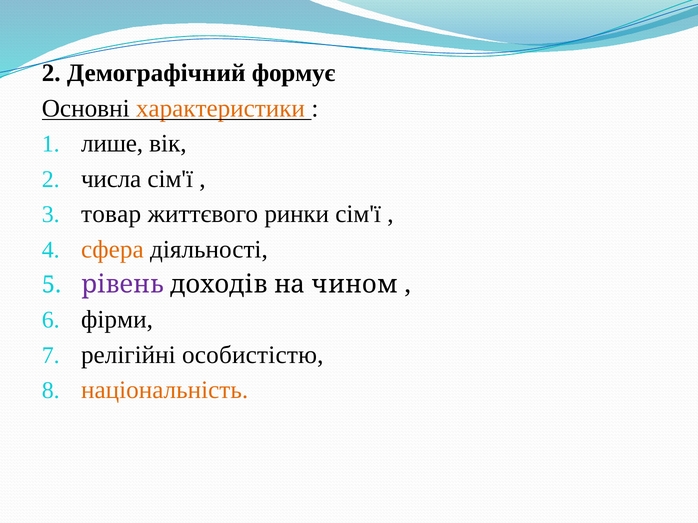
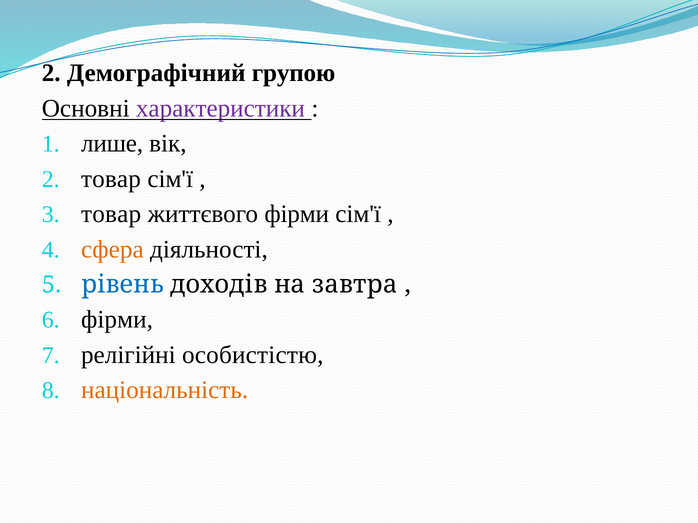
формує: формує -> групою (294, 73)
характеристики colour: orange -> purple (220, 108)
2 числа: числа -> товар (111, 179)
життєвого ринки: ринки -> фірми (297, 214)
рівень colour: purple -> blue (122, 285)
чином: чином -> завтра (355, 285)
